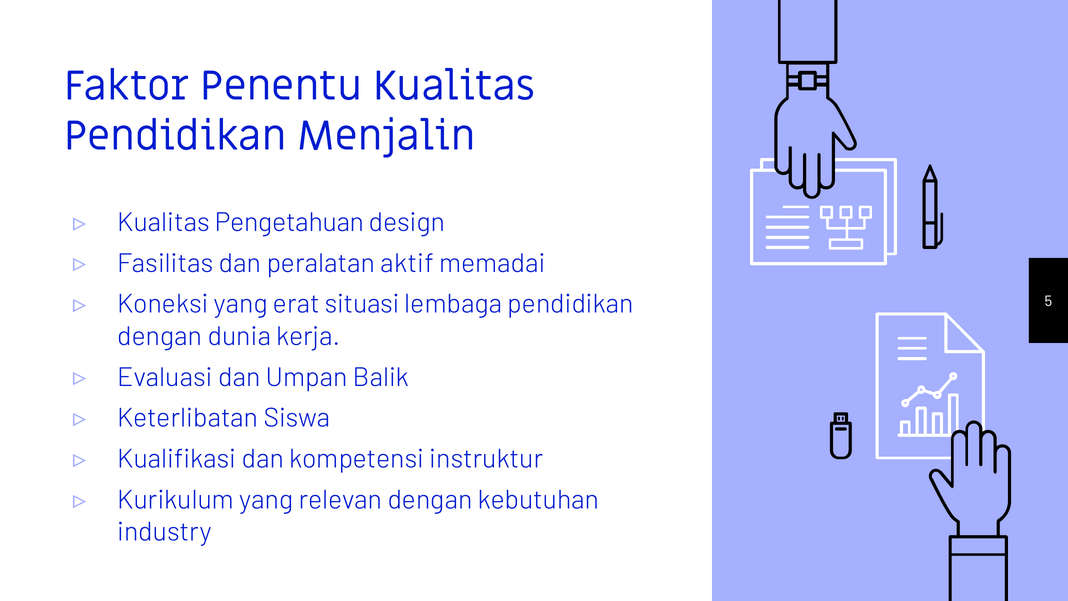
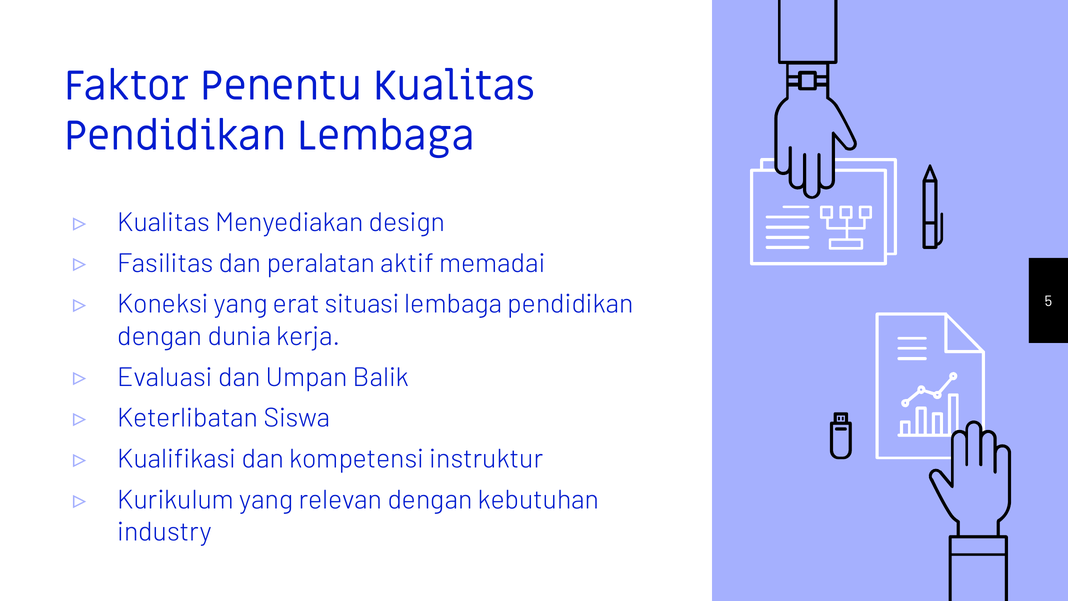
Pendidikan Menjalin: Menjalin -> Lembaga (386, 136)
Pengetahuan: Pengetahuan -> Menyediakan (289, 222)
